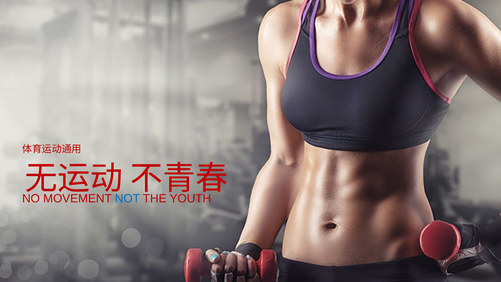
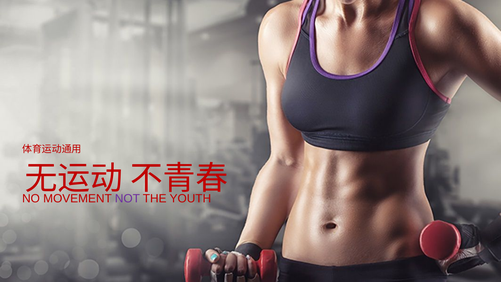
NOT colour: blue -> purple (127, 198)
